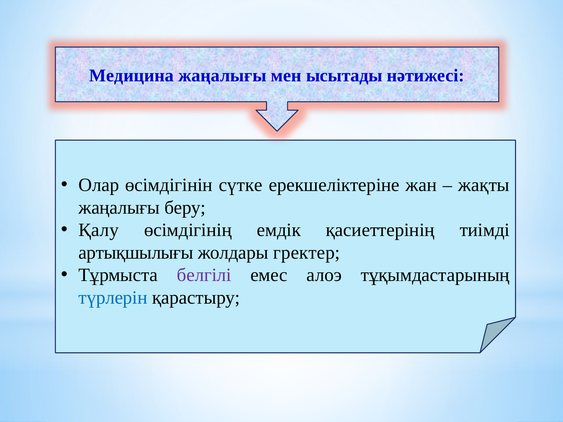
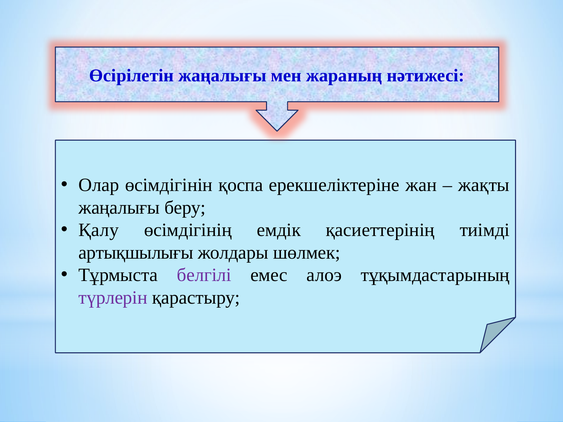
Медицина: Медицина -> Өсірілетін (132, 76)
ысытады: ысытады -> жараның (344, 76)
сүтке: сүтке -> қоспа (241, 185)
гректер: гректер -> шөлмек (307, 253)
түрлерін colour: blue -> purple (113, 298)
